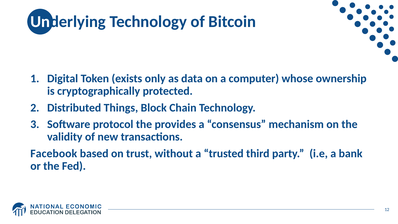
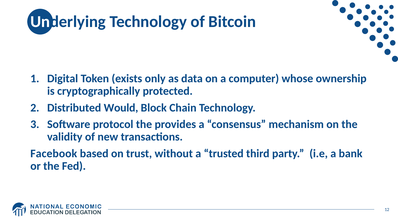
Things: Things -> Would (121, 108)
